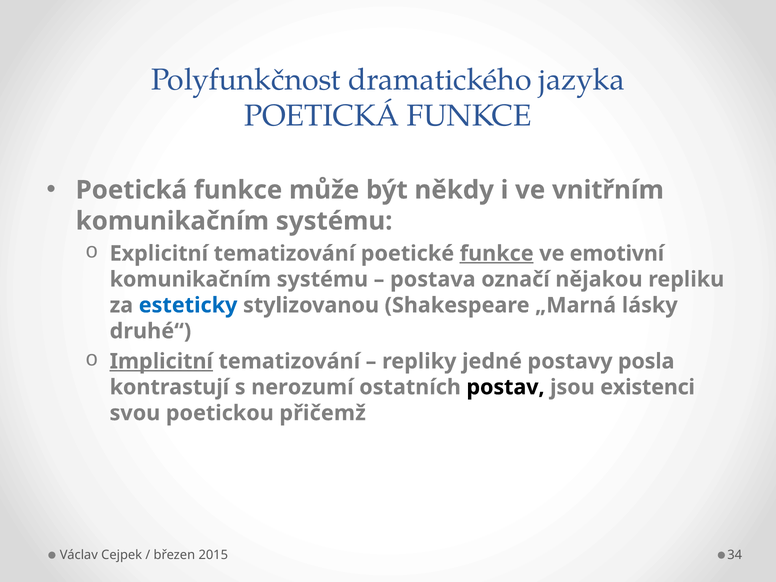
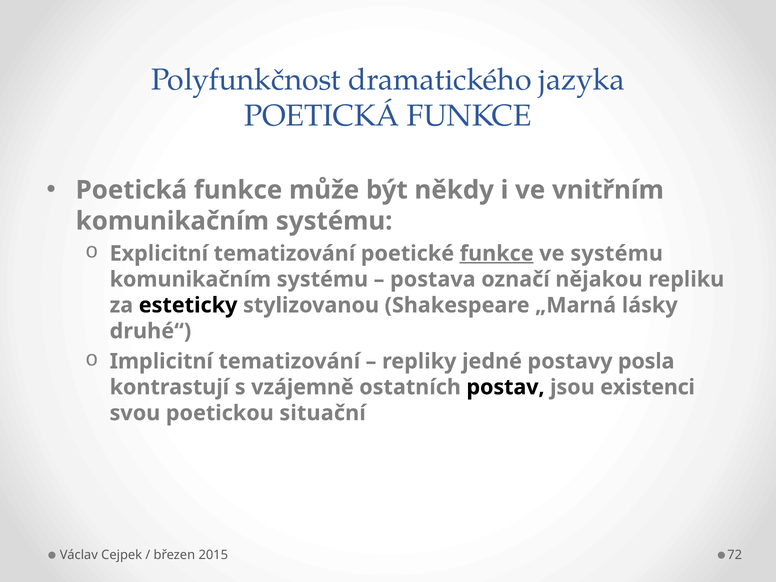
ve emotivní: emotivní -> systému (617, 254)
esteticky colour: blue -> black (188, 305)
Implicitní underline: present -> none (161, 361)
nerozumí: nerozumí -> vzájemně (302, 387)
přičemž: přičemž -> situační (323, 413)
34: 34 -> 72 (735, 555)
